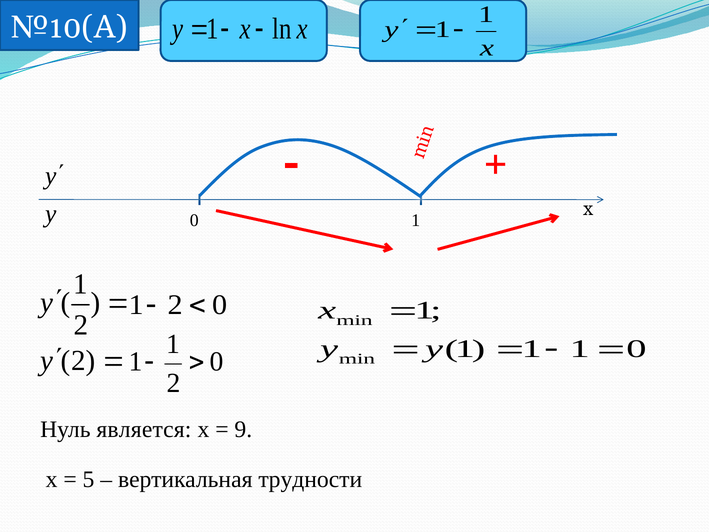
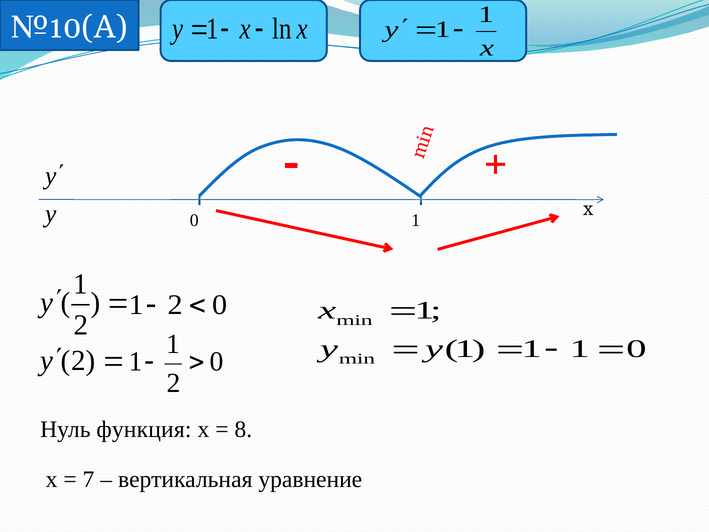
является: является -> функция (144, 429)
9: 9 -> 8 (243, 429)
5: 5 -> 7 (89, 479)
трудности: трудности -> уравнение (310, 479)
